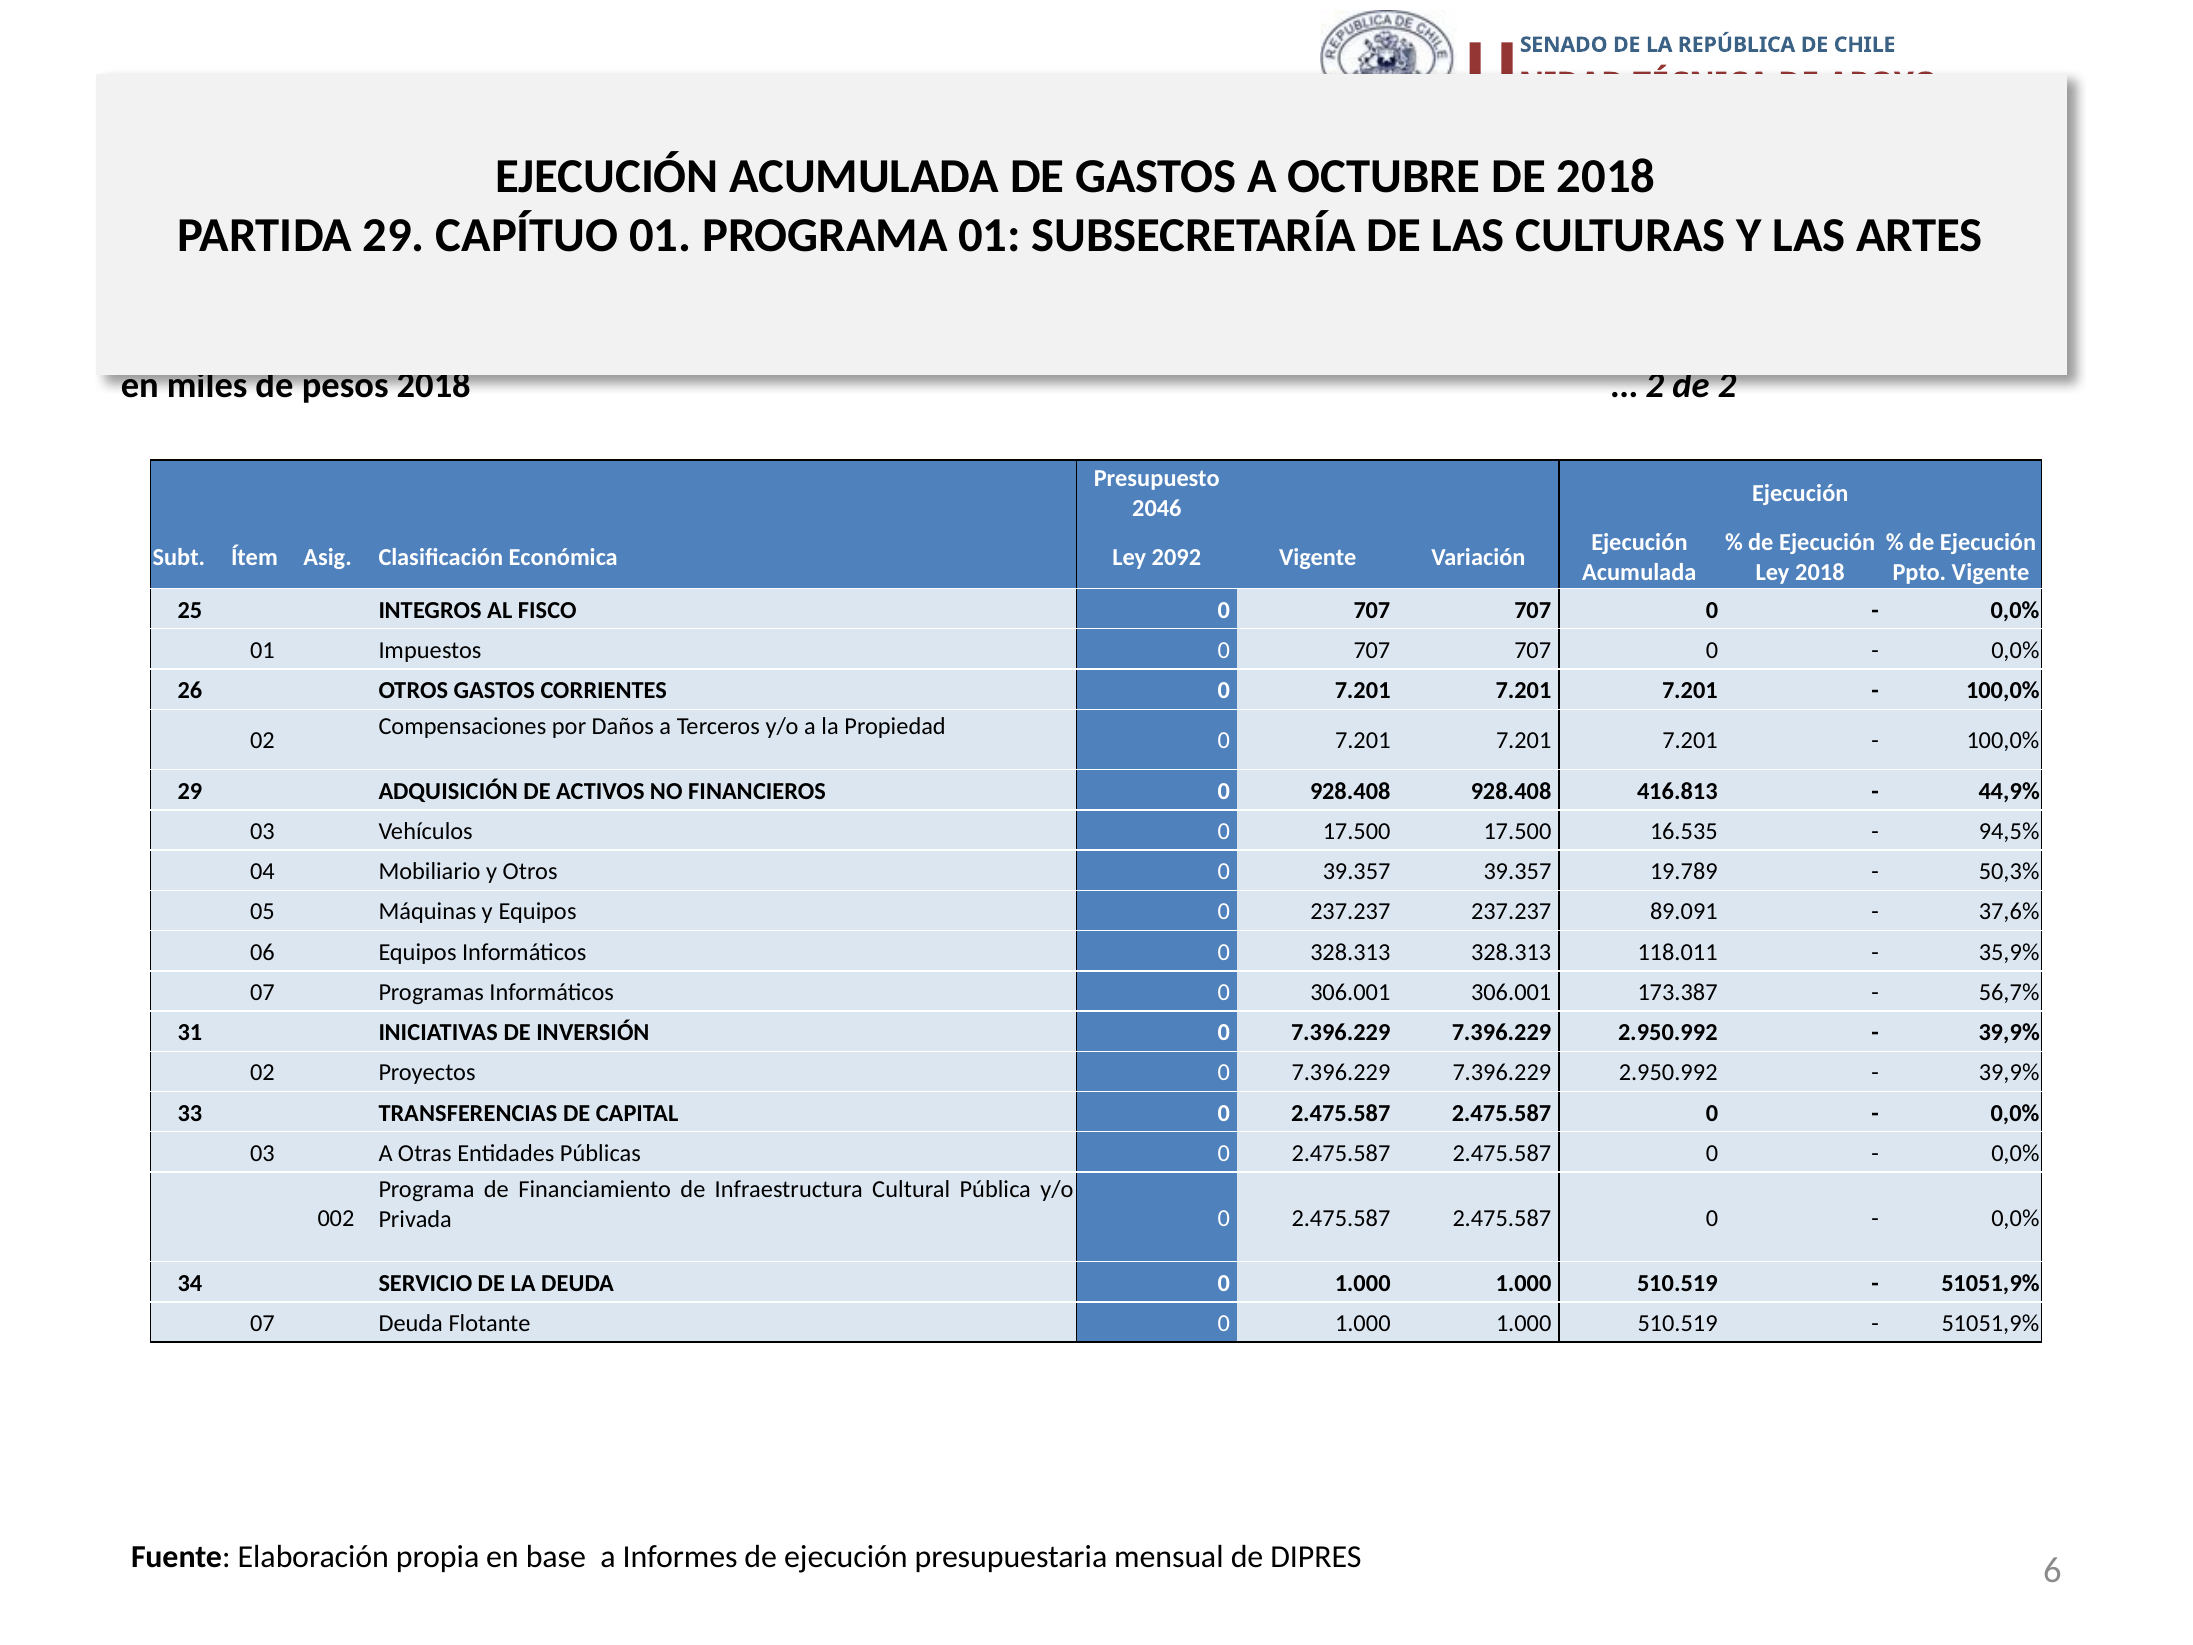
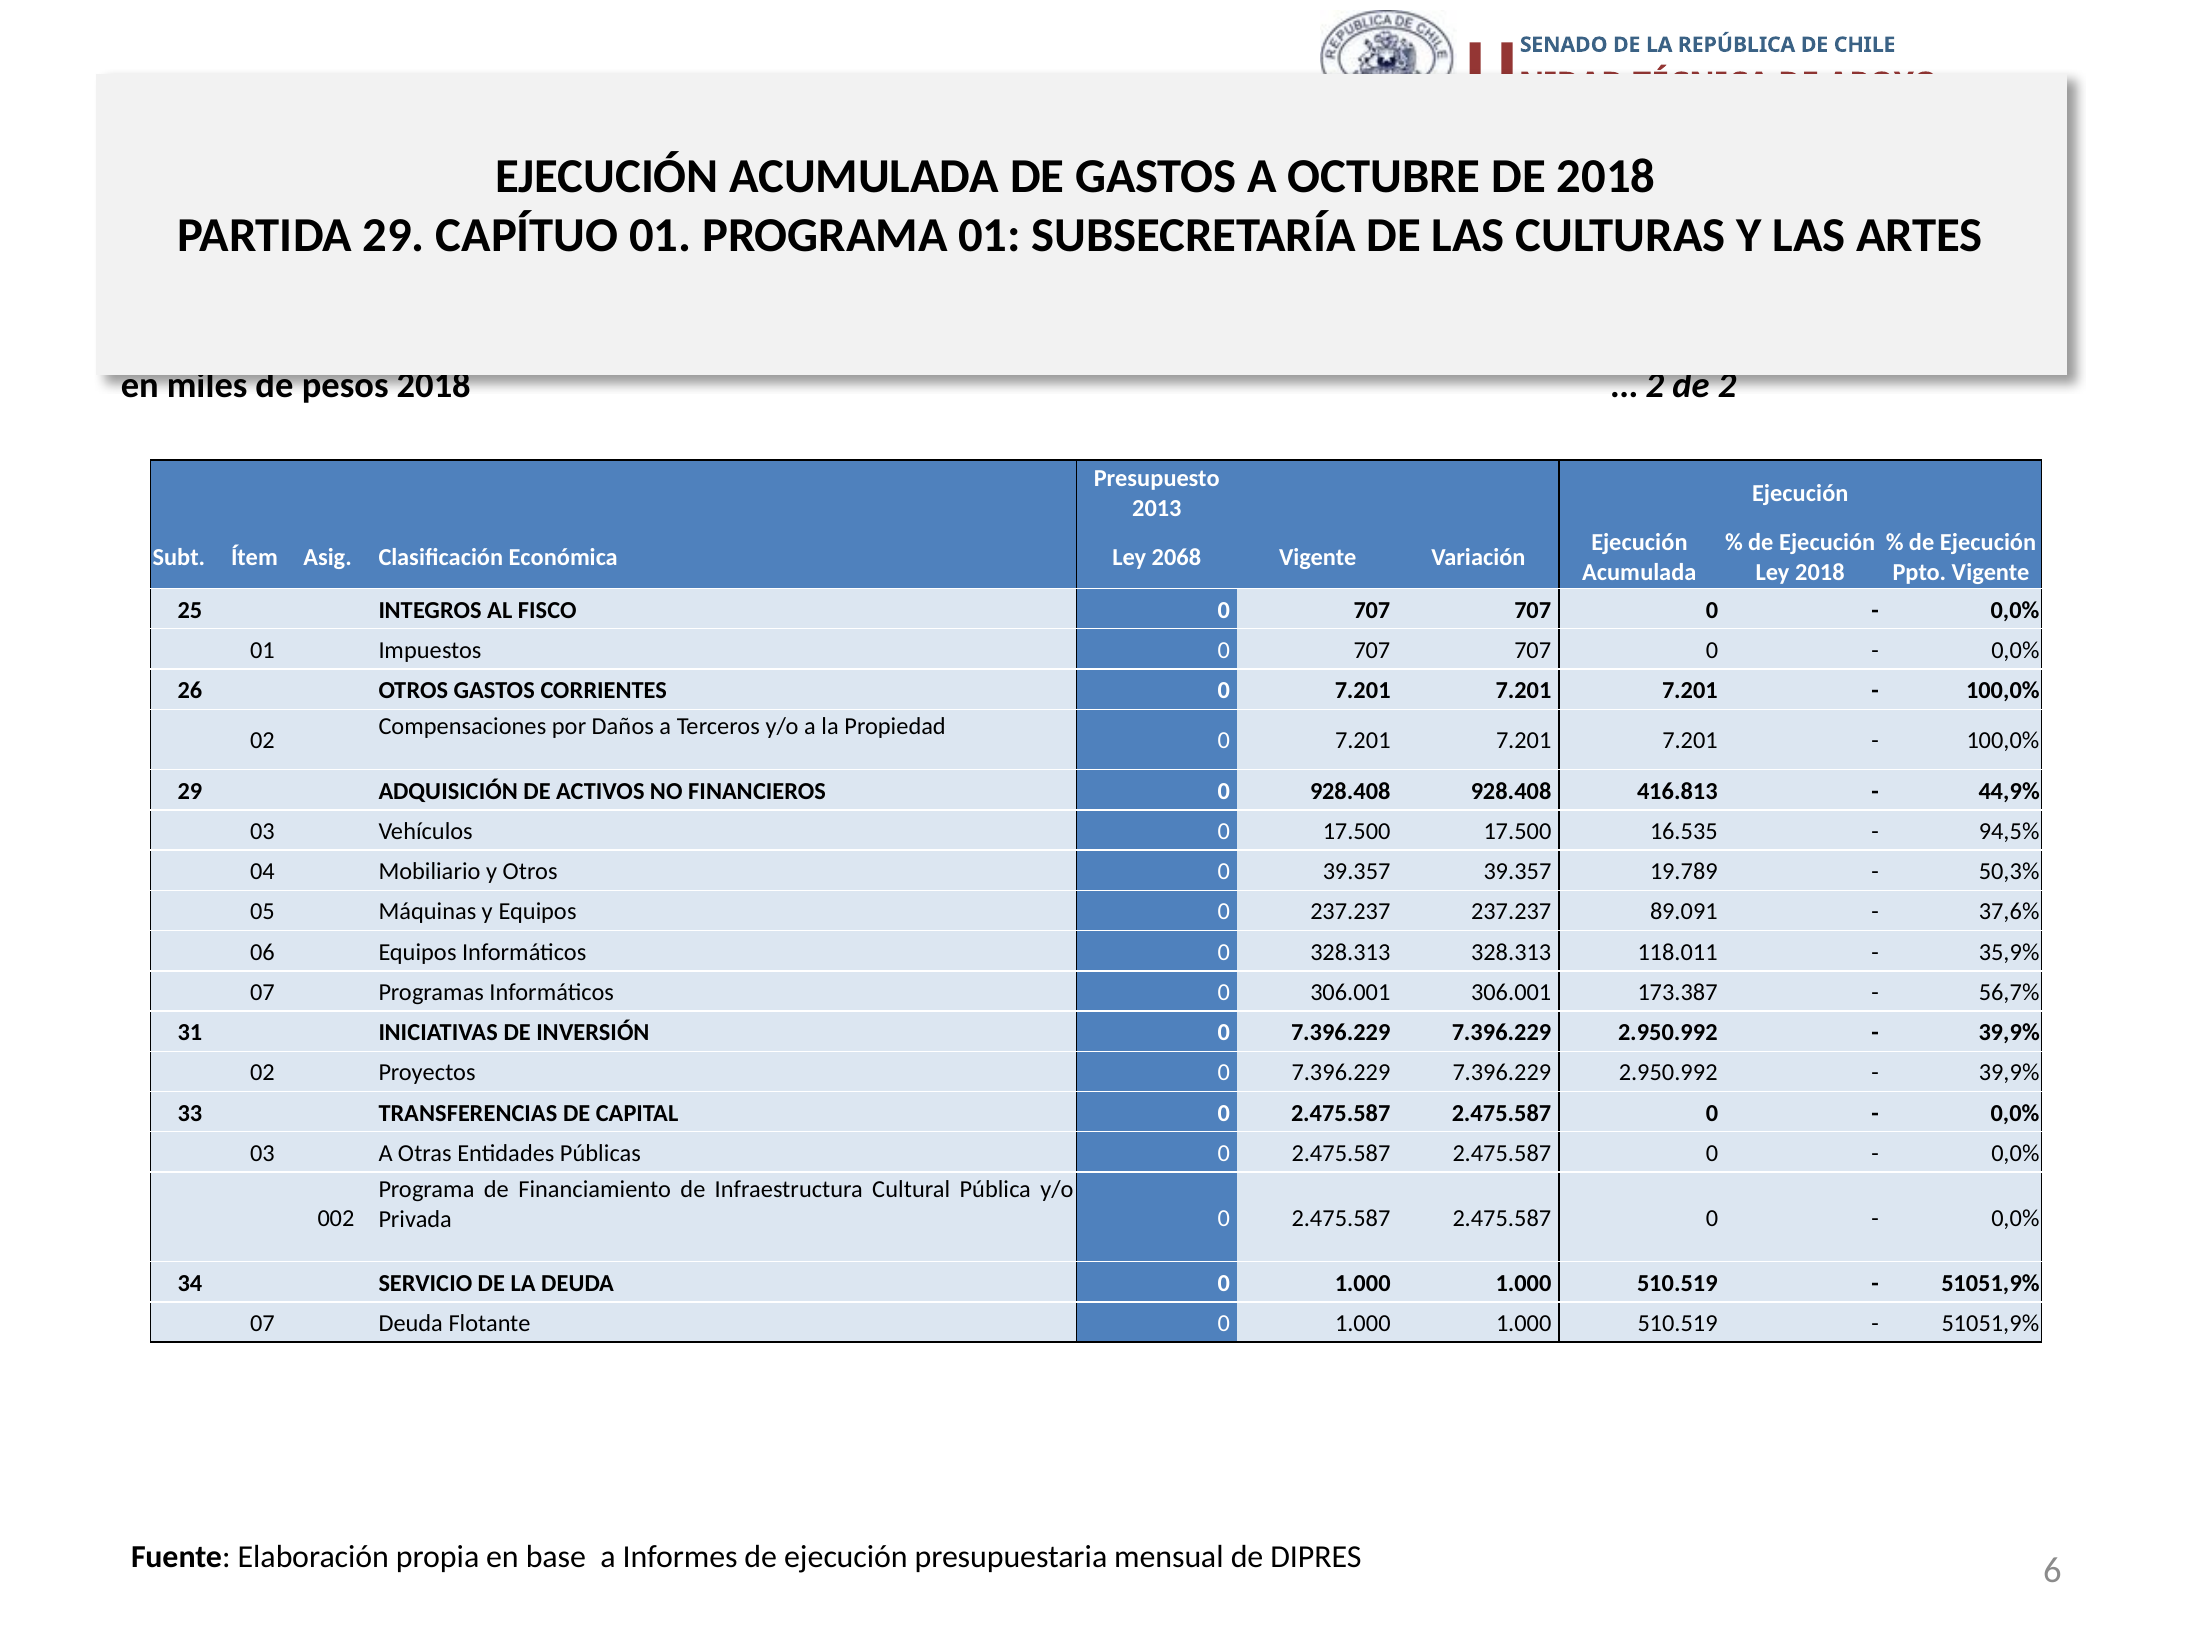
2046: 2046 -> 2013 (1157, 508)
2092: 2092 -> 2068 (1176, 558)
